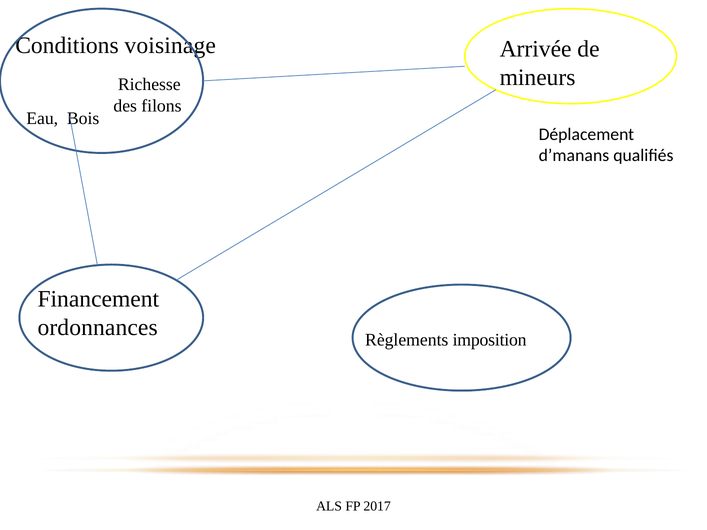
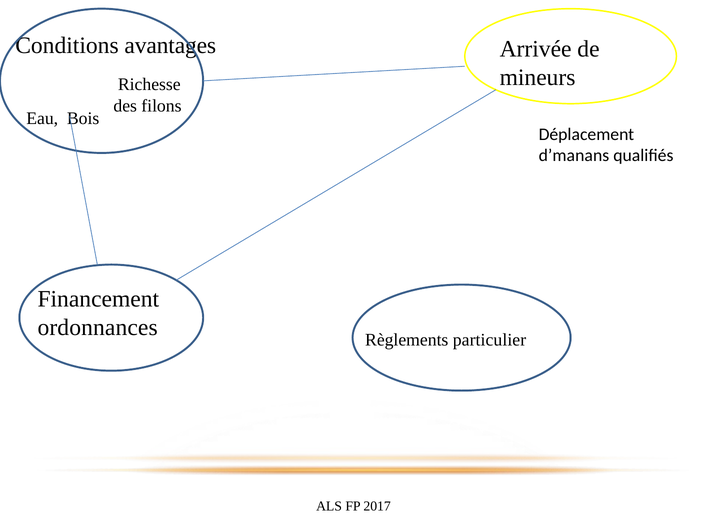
voisinage: voisinage -> avantages (170, 45)
imposition: imposition -> particulier (489, 340)
